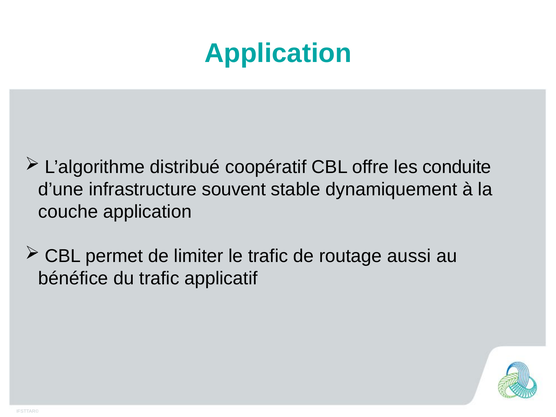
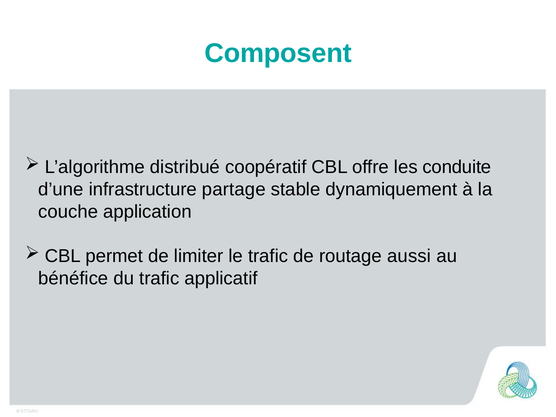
Application: Application -> Composent (278, 53)
souvent: souvent -> partage (234, 189)
